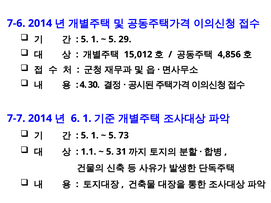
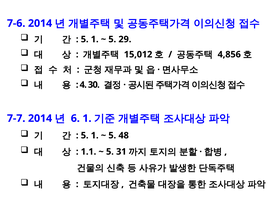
73: 73 -> 48 (124, 136)
